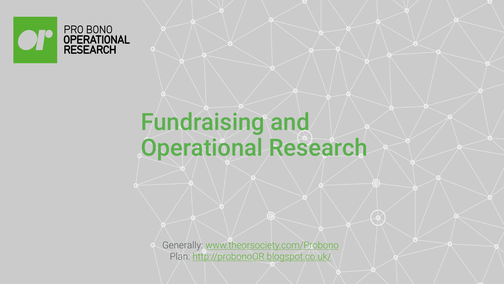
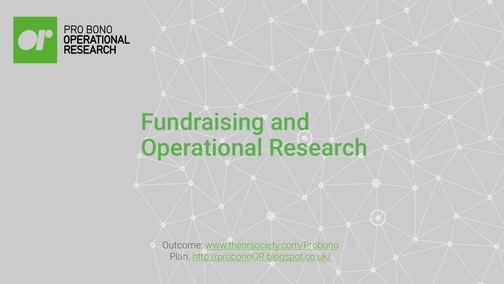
Generally: Generally -> Outcome (183, 245)
